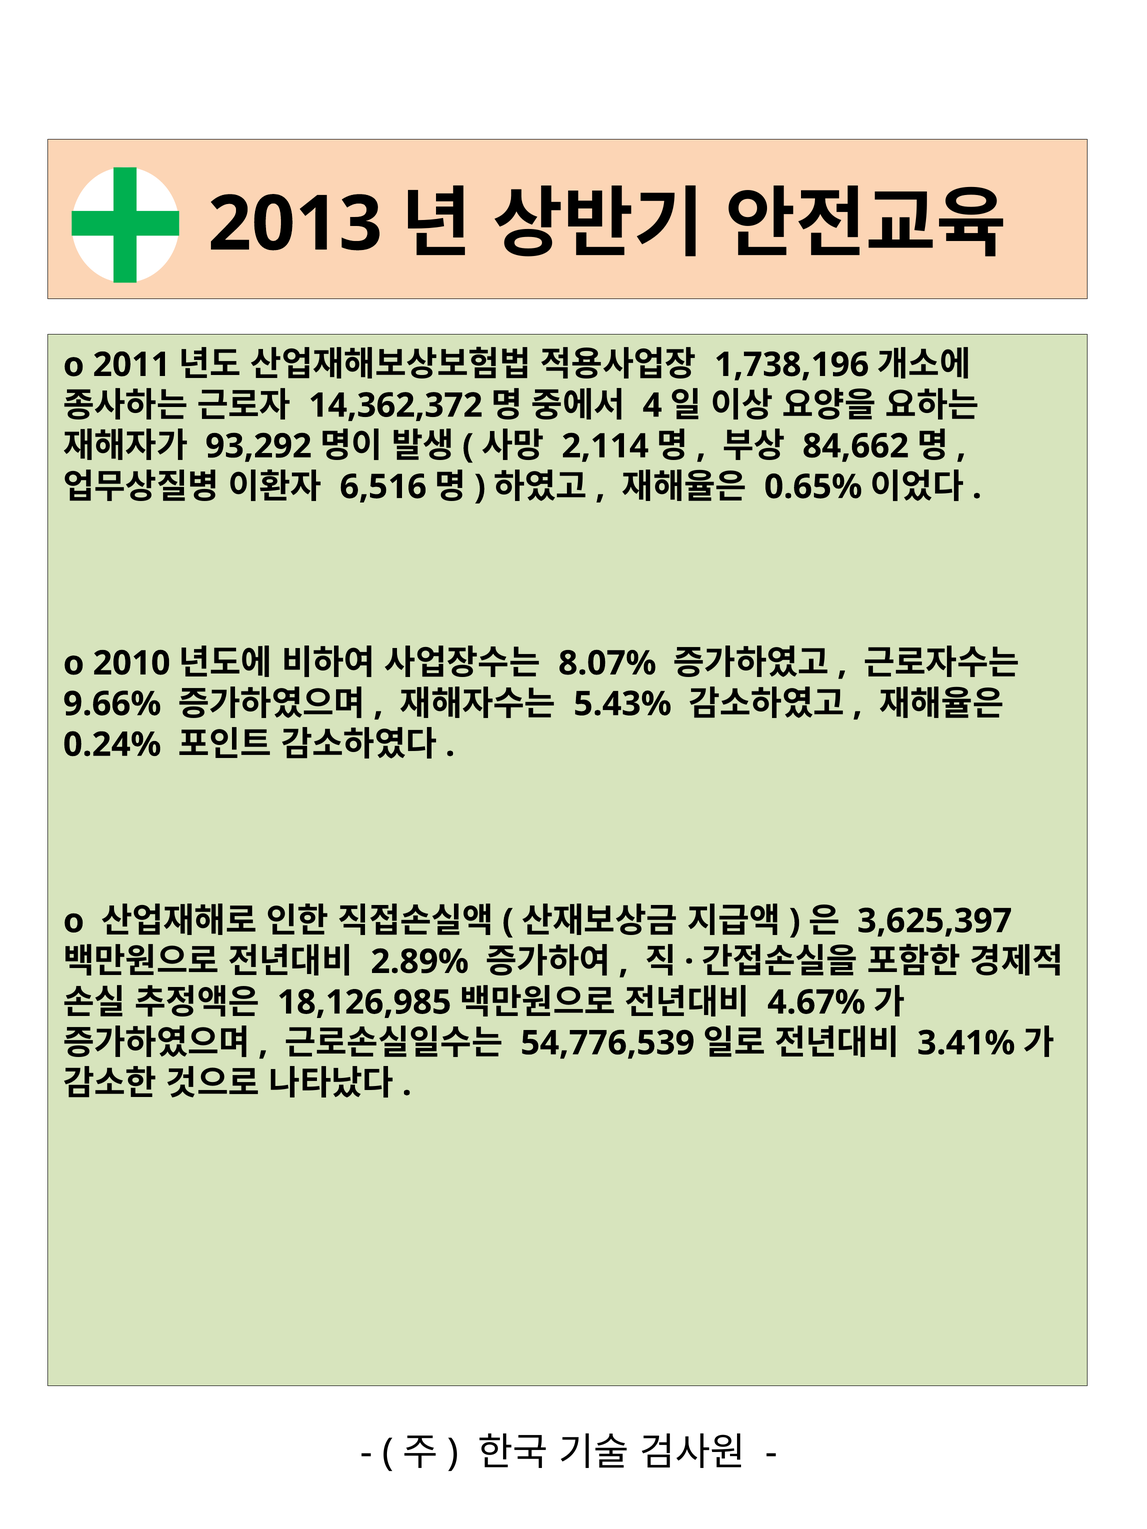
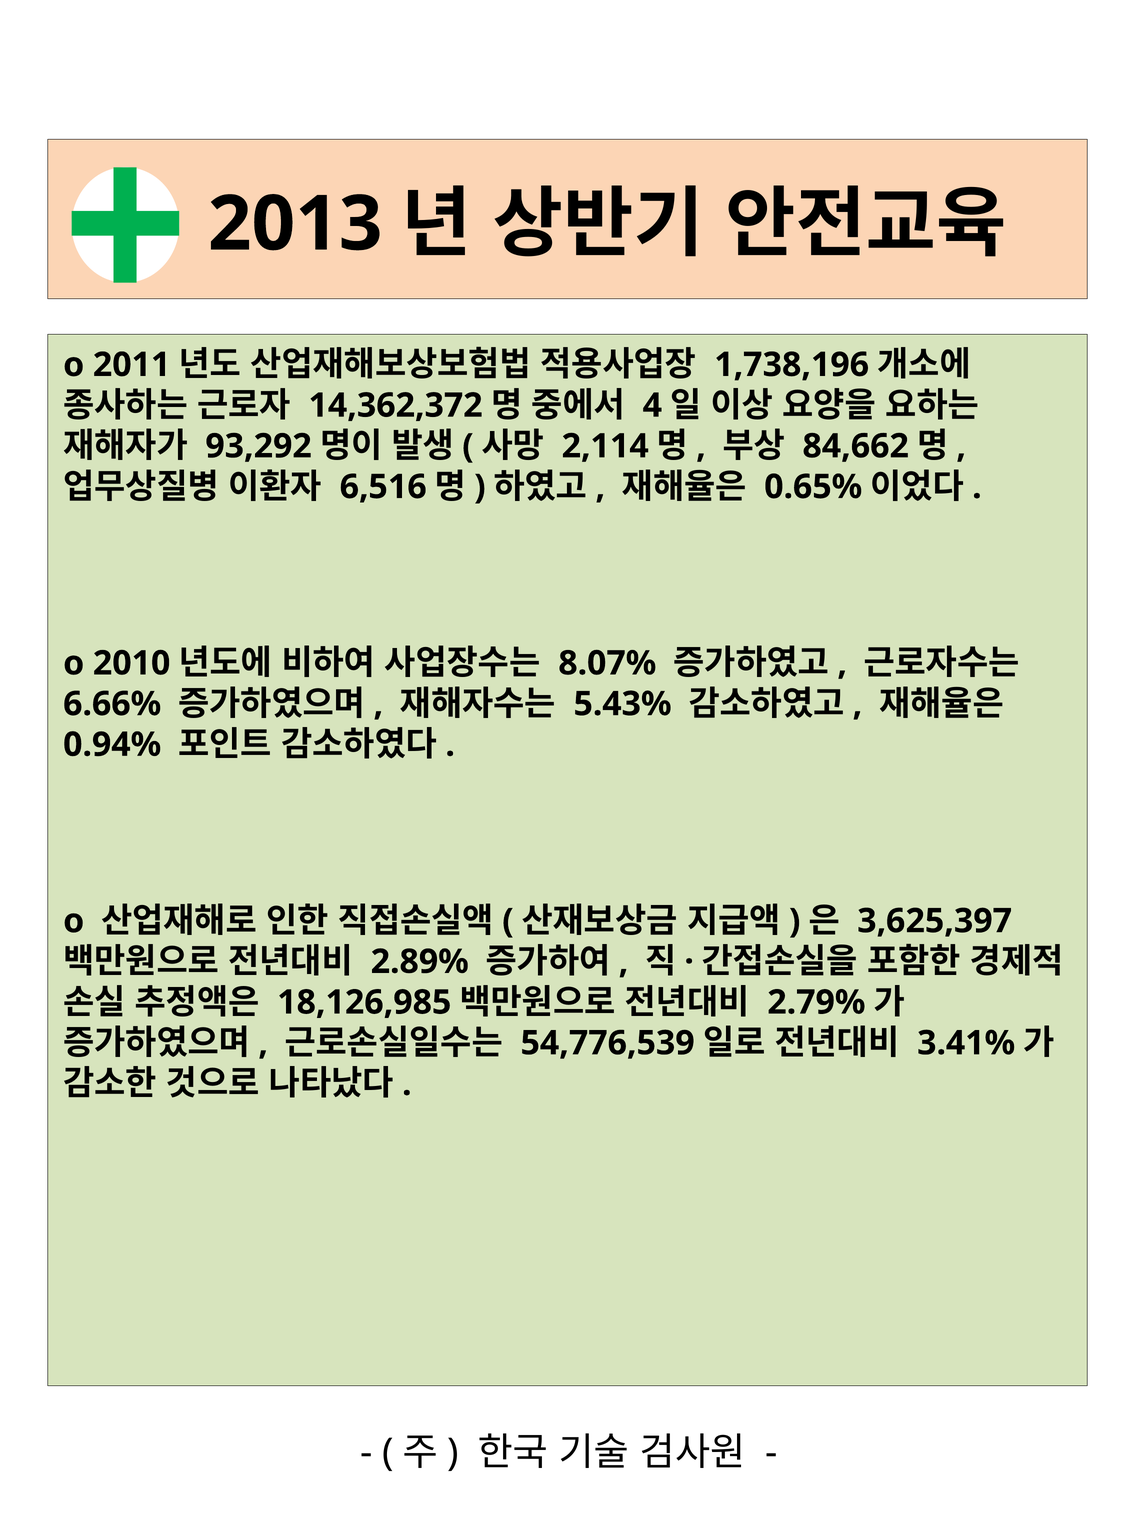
9.66%: 9.66% -> 6.66% (112, 704)
0.24%: 0.24% -> 0.94% (112, 745)
4.67%: 4.67% -> 2.79% (816, 1003)
